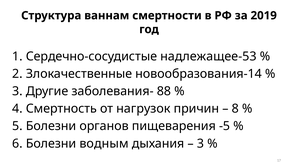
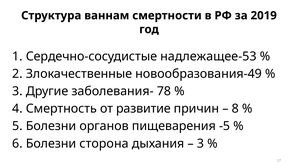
новообразования-14: новообразования-14 -> новообразования-49 (199, 74)
88: 88 -> 78 (164, 91)
нагрузок: нагрузок -> развитие (143, 108)
водным: водным -> сторона (104, 143)
